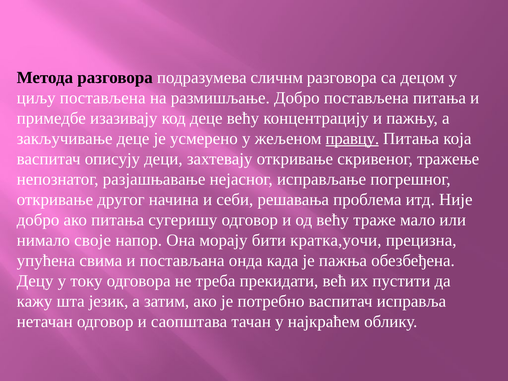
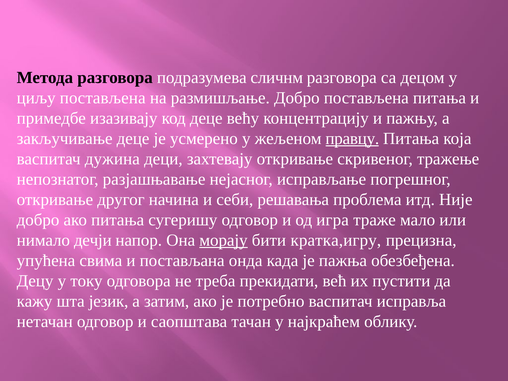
описују: описују -> дужина (112, 159)
од већу: већу -> игра (333, 220)
своје: своје -> дечји (93, 240)
морају underline: none -> present (223, 240)
кратка,уочи: кратка,уочи -> кратка,игру (336, 240)
